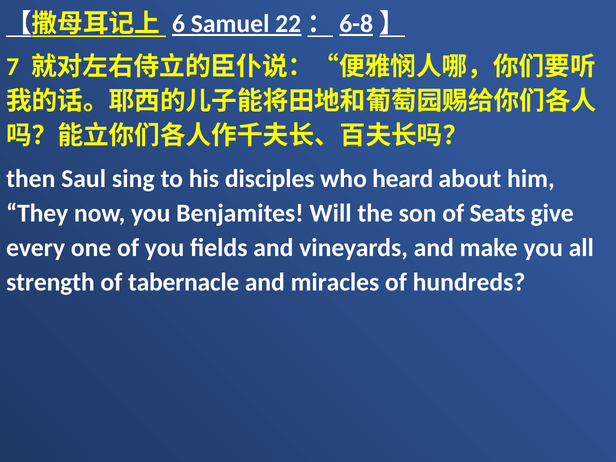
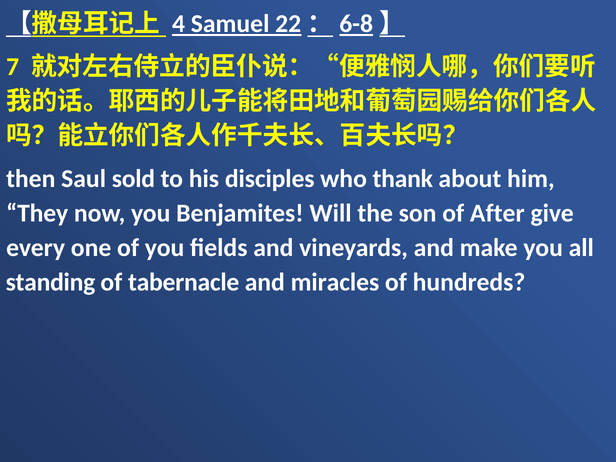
6: 6 -> 4 (179, 24)
sing: sing -> sold (133, 179)
heard: heard -> thank (403, 179)
Seats: Seats -> After (497, 214)
strength: strength -> standing (50, 282)
